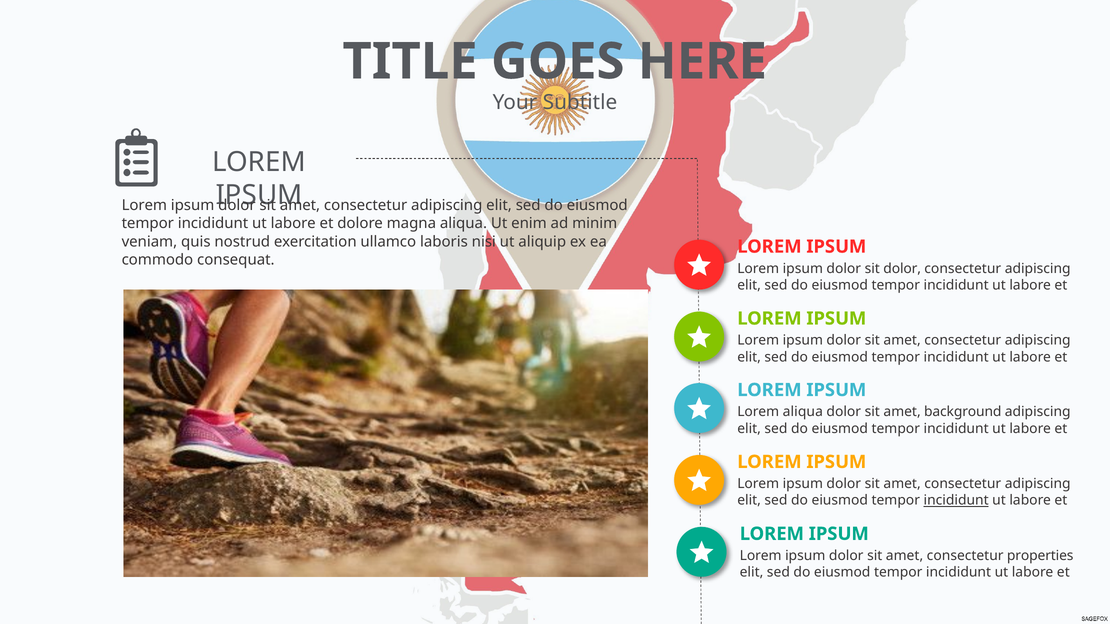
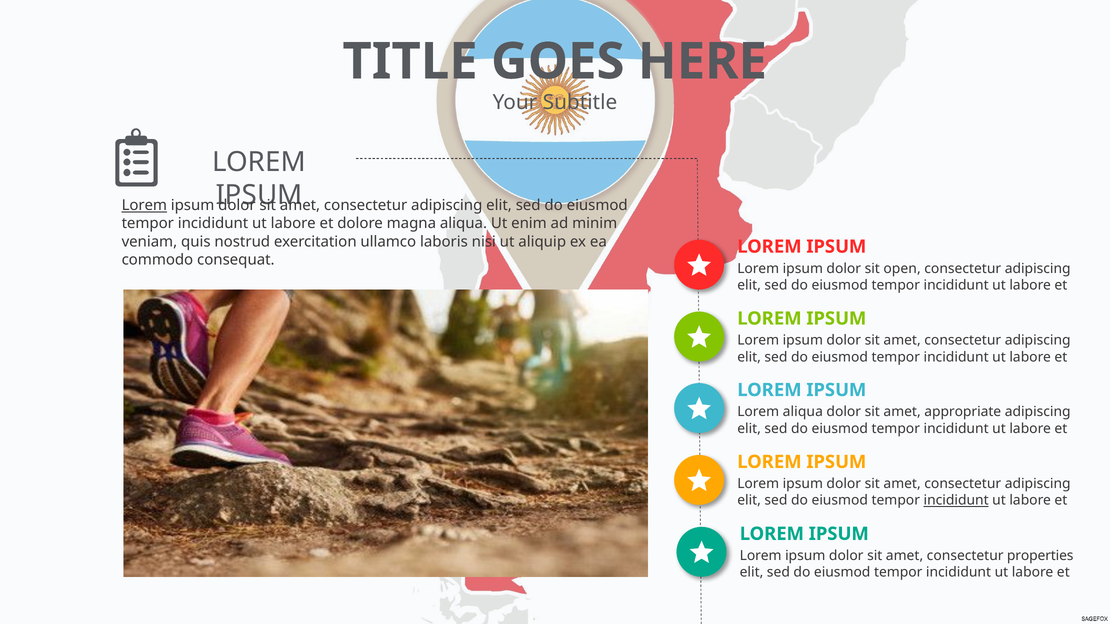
Lorem underline: none -> present (144, 206)
sit dolor: dolor -> open (902, 269)
background: background -> appropriate (963, 412)
